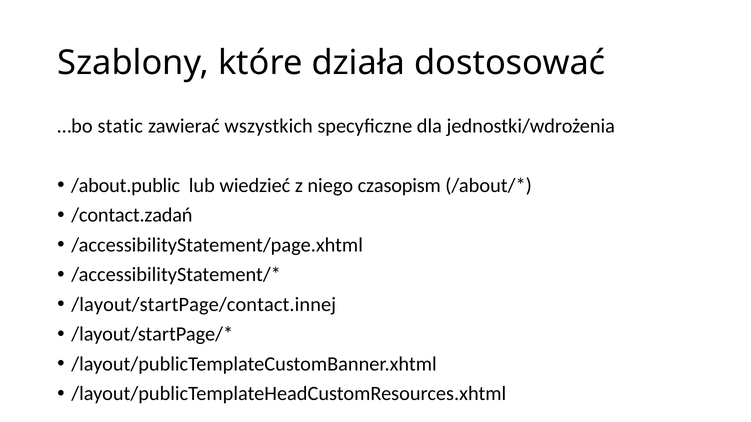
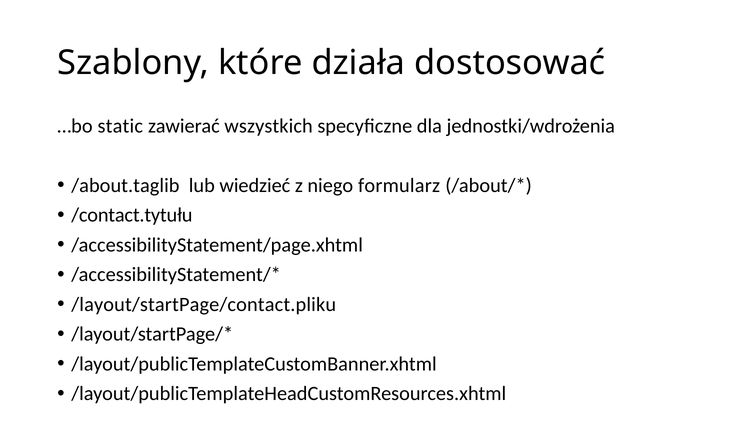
/about.public: /about.public -> /about.taglib (125, 186)
czasopism: czasopism -> formularz (399, 186)
/contact.zadań: /contact.zadań -> /contact.tytułu (132, 215)
/layout/startPage/contact.innej: /layout/startPage/contact.innej -> /layout/startPage/contact.pliku (204, 305)
